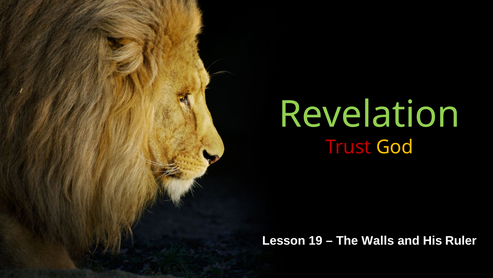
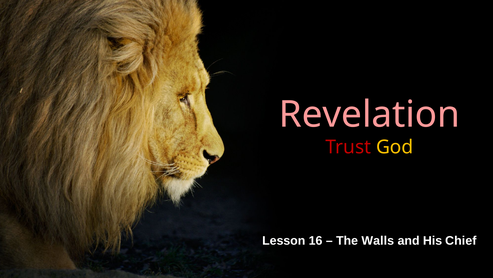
Revelation colour: light green -> pink (369, 114)
19: 19 -> 16 (316, 240)
Ruler: Ruler -> Chief (461, 240)
